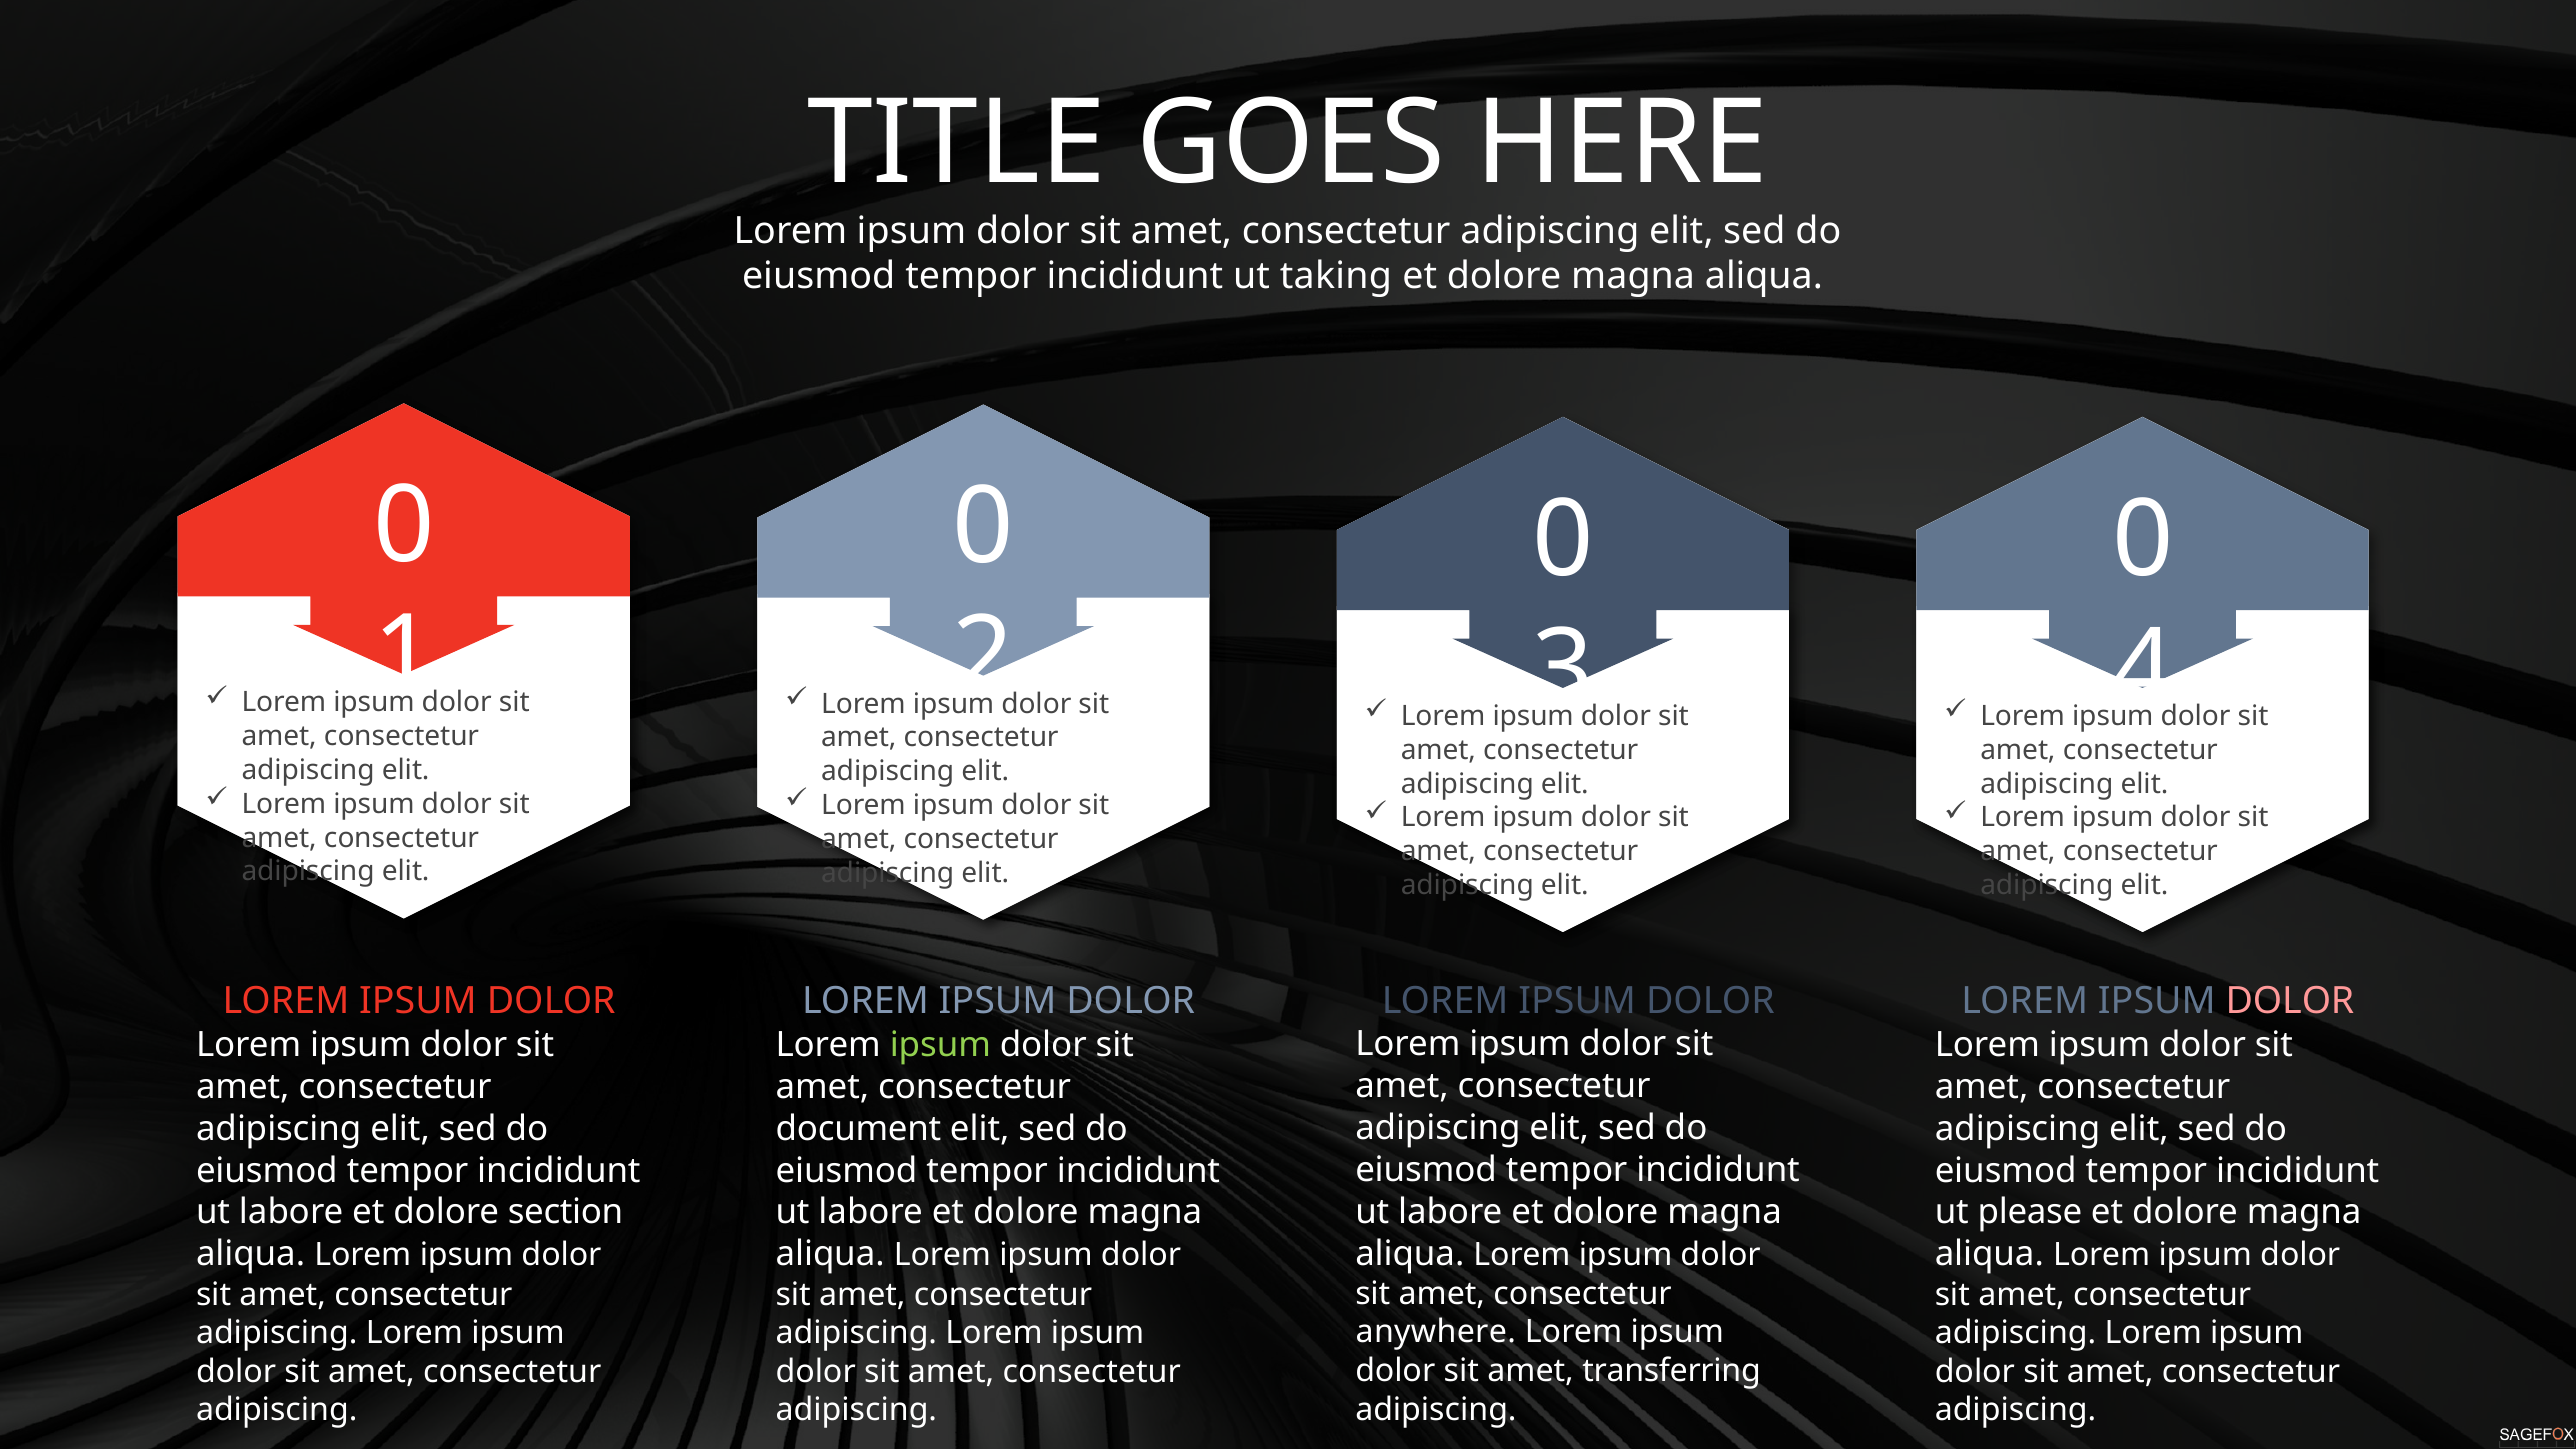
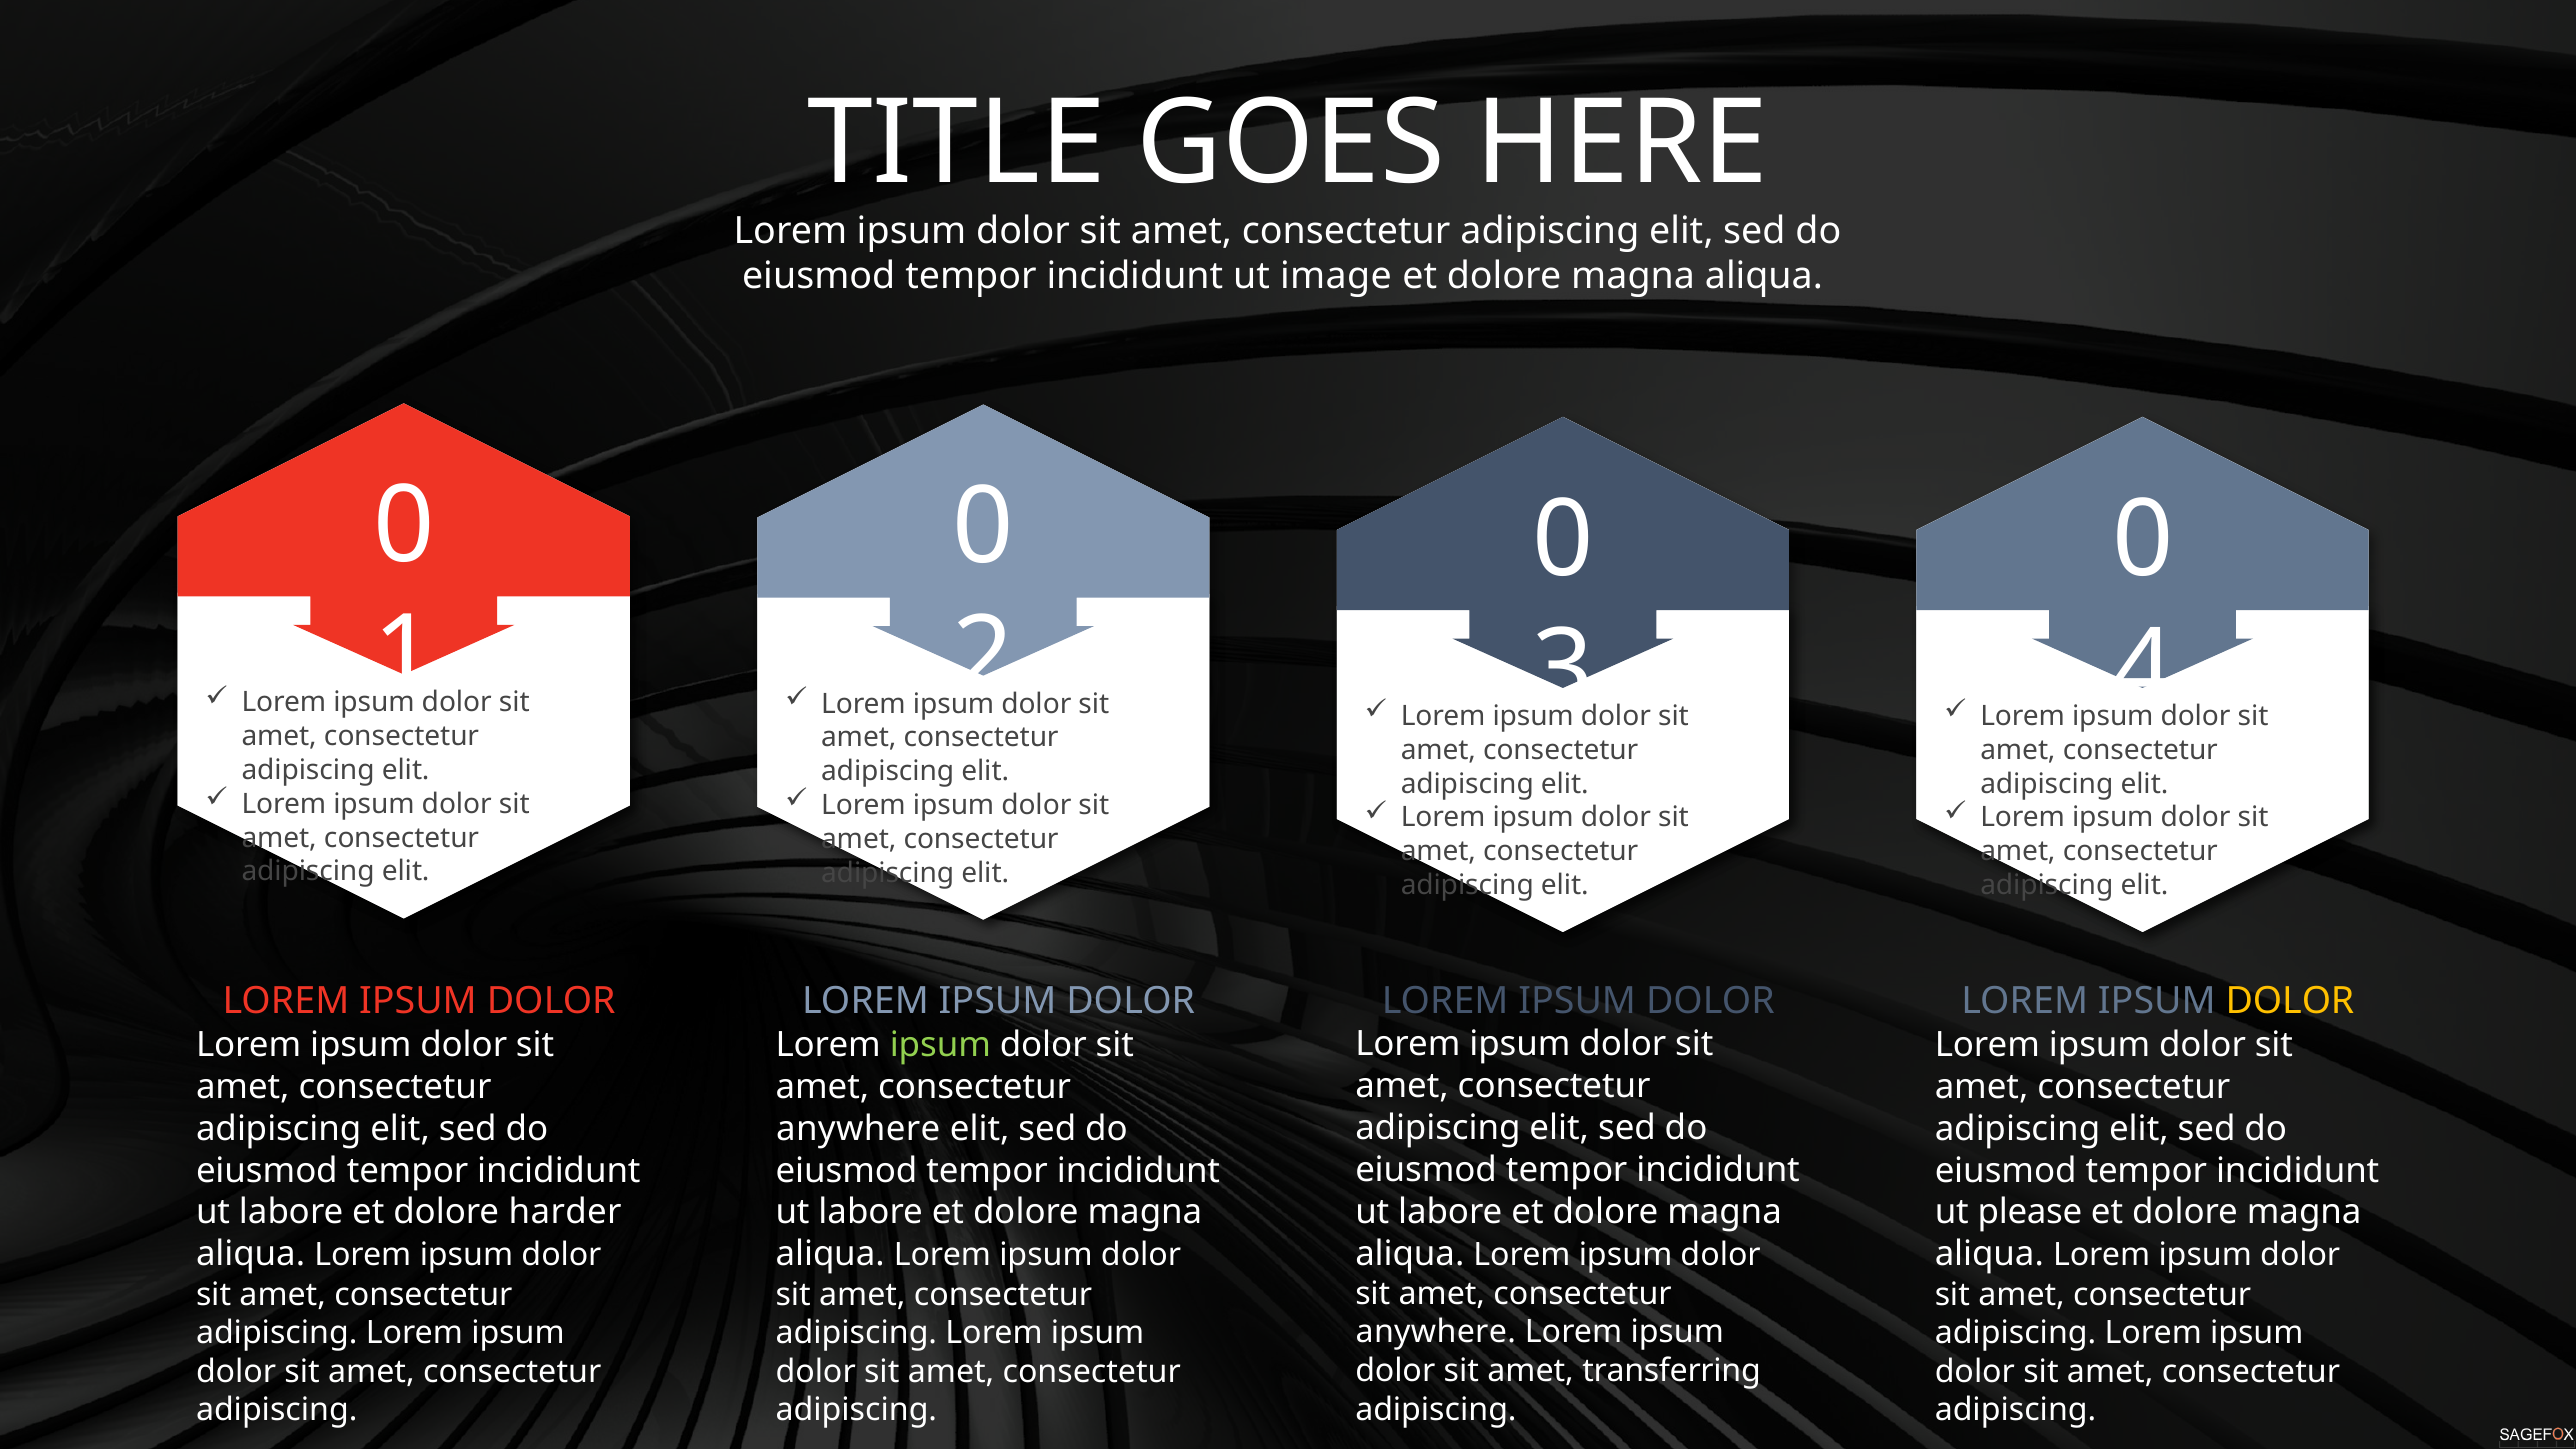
taking: taking -> image (1336, 276)
DOLOR colour: pink -> yellow (2290, 1001)
document: document -> anywhere (858, 1129)
section: section -> harder (565, 1212)
